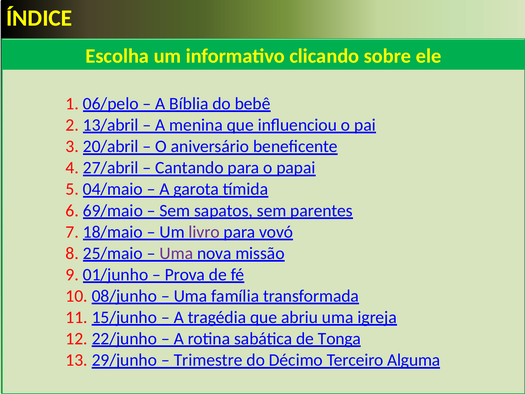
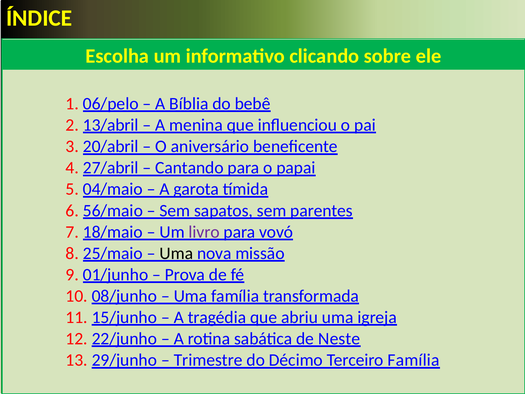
69/maio: 69/maio -> 56/maio (113, 210)
Uma colour: purple -> black (176, 253)
Tonga: Tonga -> Neste (339, 339)
Terceiro Alguma: Alguma -> Família (414, 360)
